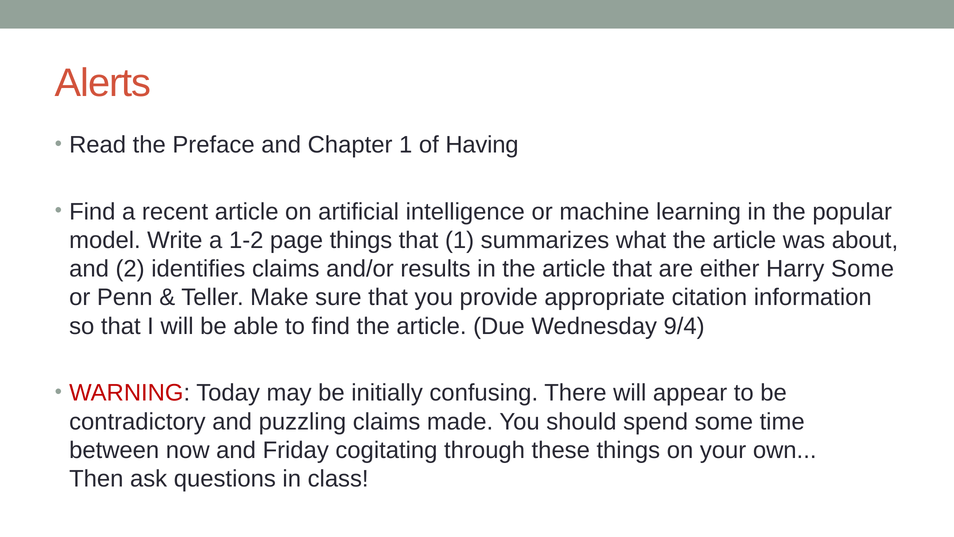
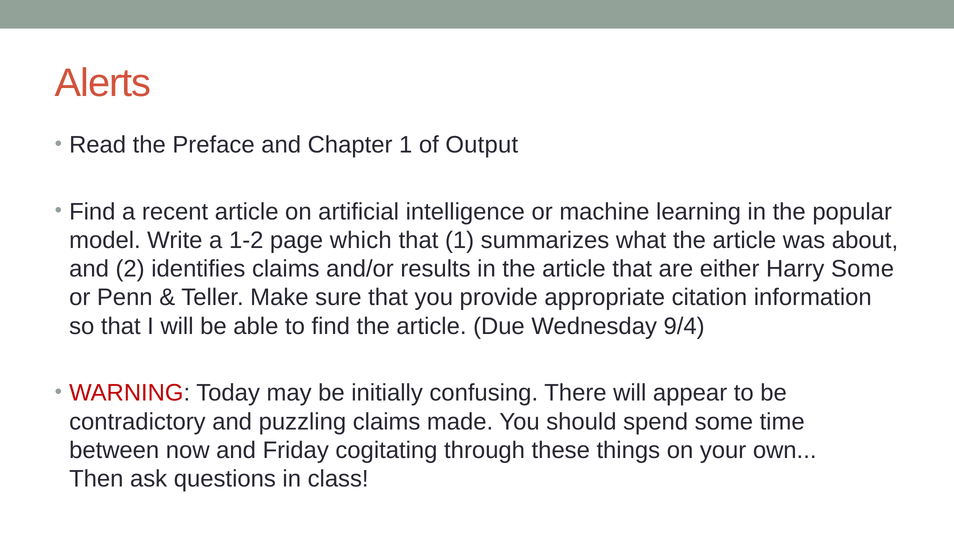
Having: Having -> Output (482, 145)
page things: things -> which (361, 240)
